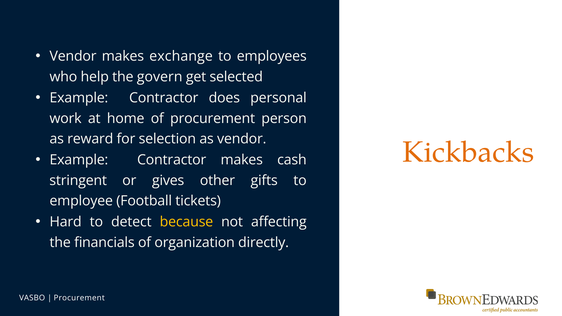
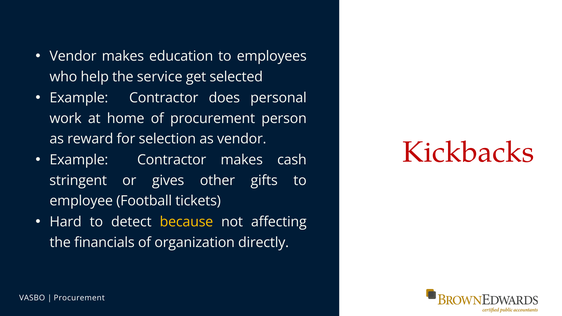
exchange: exchange -> education (181, 56)
govern: govern -> service (160, 77)
Kickbacks colour: orange -> red (468, 152)
